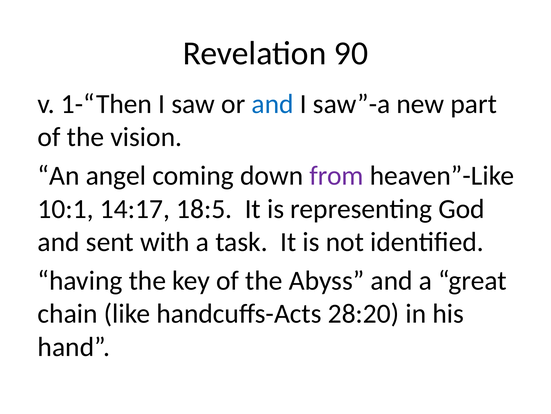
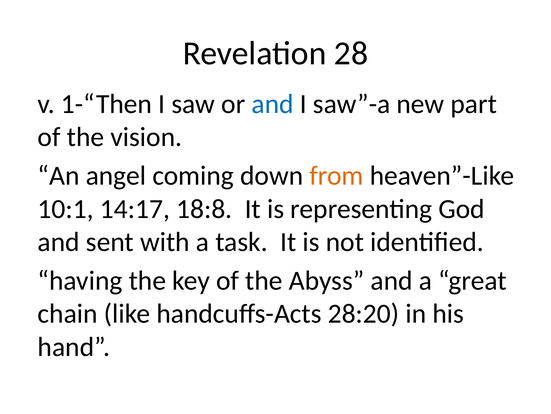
90: 90 -> 28 (351, 53)
from colour: purple -> orange (336, 175)
18:5: 18:5 -> 18:8 (204, 209)
